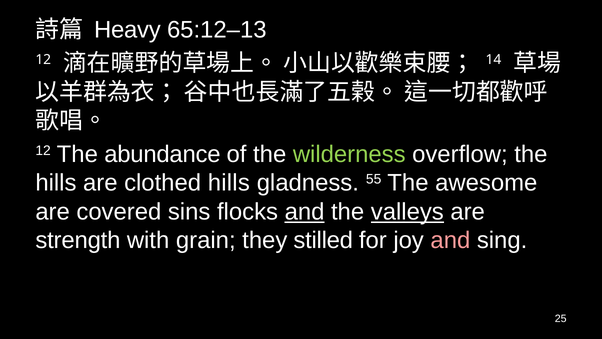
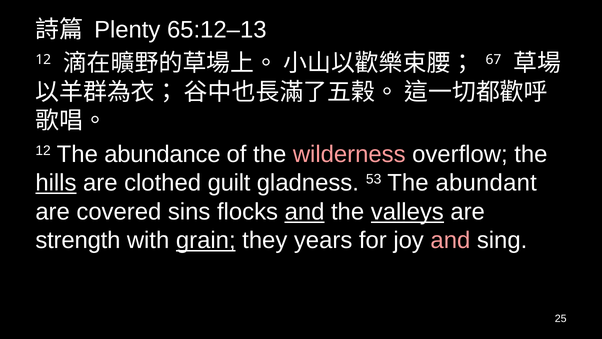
Heavy: Heavy -> Plenty (127, 30)
14: 14 -> 67 (493, 60)
wilderness colour: light green -> pink (349, 154)
hills underline: none -> present (56, 183)
clothed hills: hills -> guilt (229, 183)
55: 55 -> 53 (374, 179)
awesome: awesome -> abundant (486, 183)
grain underline: none -> present (206, 240)
stilled: stilled -> years (323, 240)
